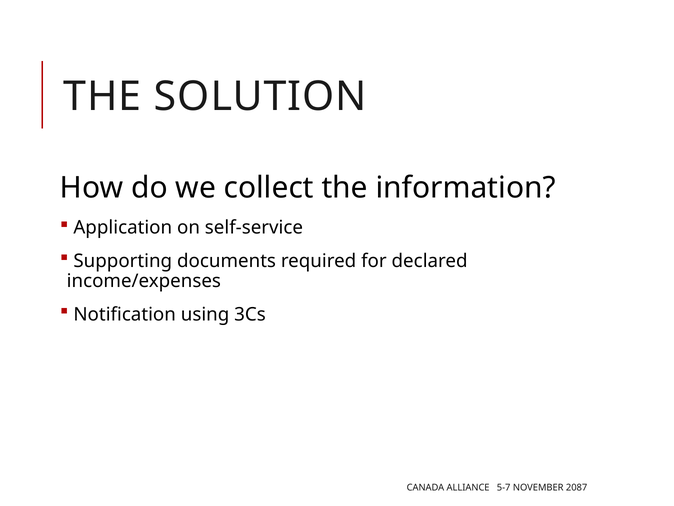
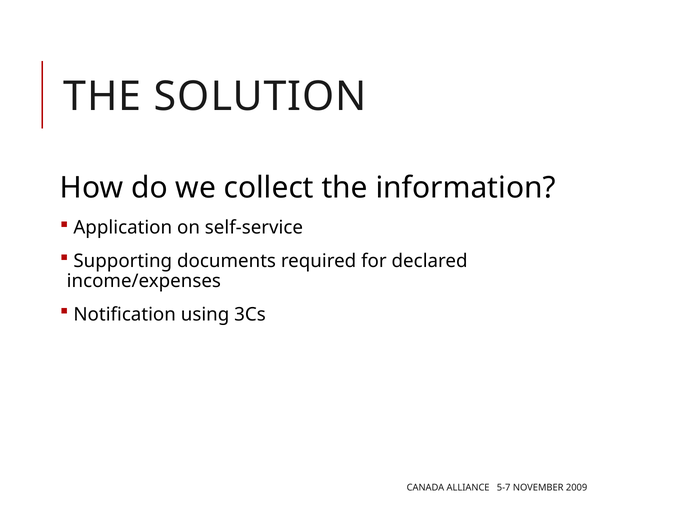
2087: 2087 -> 2009 (577, 487)
